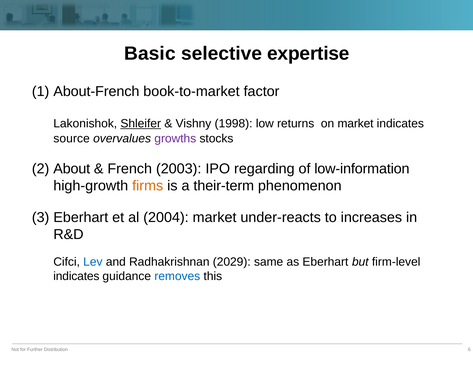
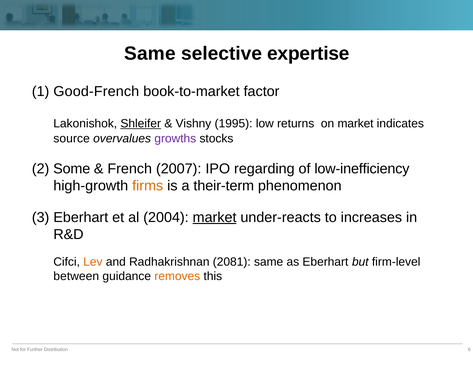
Basic: Basic -> Same (150, 53)
About-French: About-French -> Good-French (96, 91)
1998: 1998 -> 1995 (234, 124)
About: About -> Some (72, 169)
2003: 2003 -> 2007 (179, 169)
low-information: low-information -> low-inefficiency (362, 169)
market underline: none -> present (215, 218)
Lev colour: blue -> orange (93, 262)
2029: 2029 -> 2081 (232, 262)
indicates: indicates -> between (76, 277)
removes colour: blue -> orange (177, 277)
